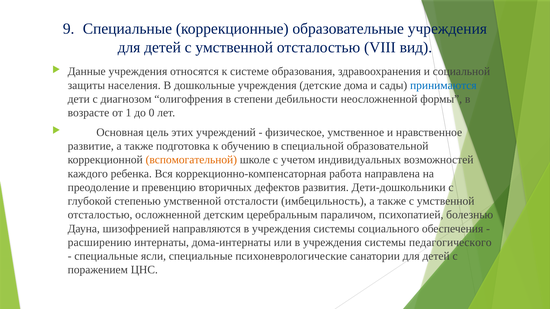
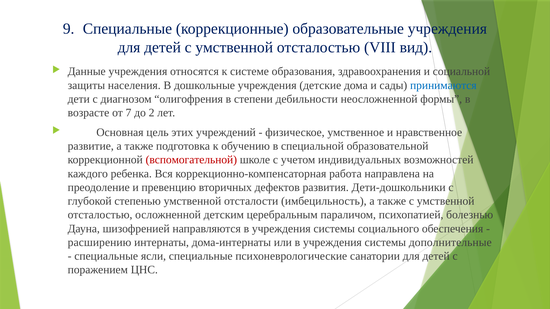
1: 1 -> 7 (129, 113)
0: 0 -> 2 (152, 113)
вспомогательной colour: orange -> red (191, 160)
педагогического: педагогического -> дополнительные (450, 243)
